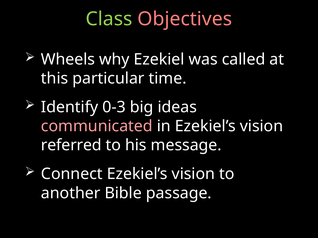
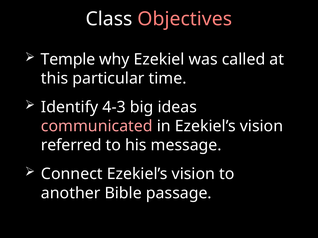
Class colour: light green -> white (109, 19)
Wheels: Wheels -> Temple (68, 60)
0-3: 0-3 -> 4-3 (114, 107)
